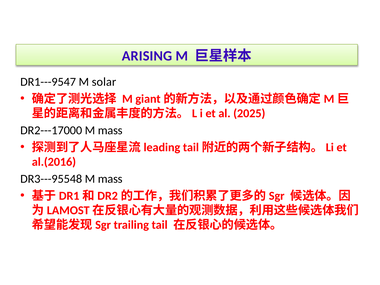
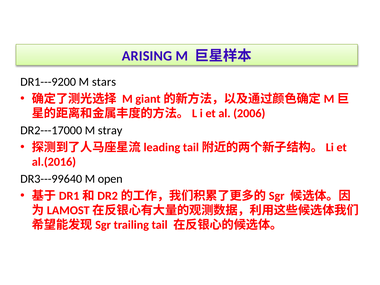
DR1---9547: DR1---9547 -> DR1---9200 (48, 82)
solar: solar -> stars (104, 82)
2025: 2025 -> 2006 (249, 113)
DR2---17000 M mass: mass -> stray (110, 130)
DR3---95548: DR3---95548 -> DR3---99640 (51, 179)
mass: mass -> open (110, 179)
